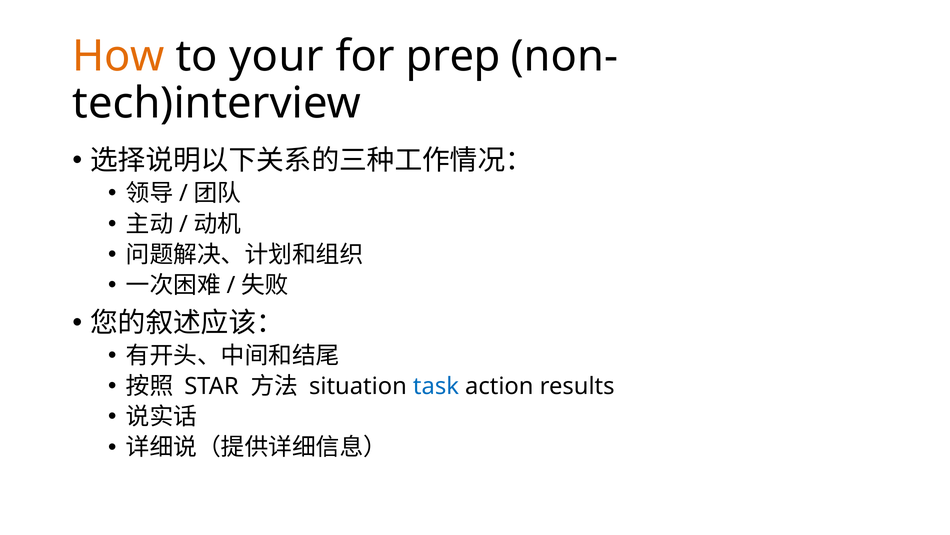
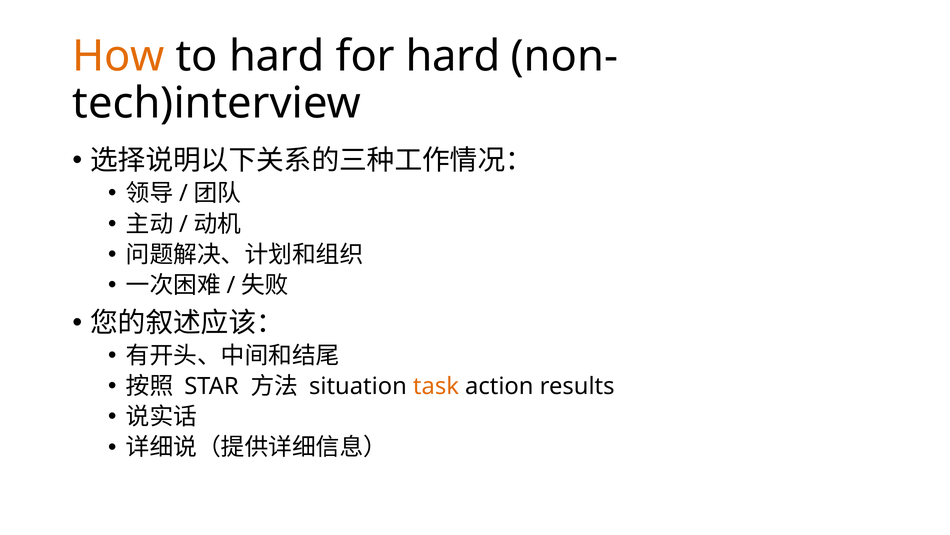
to your: your -> hard (277, 56)
for prep: prep -> hard (453, 56)
task colour: blue -> orange (436, 386)
